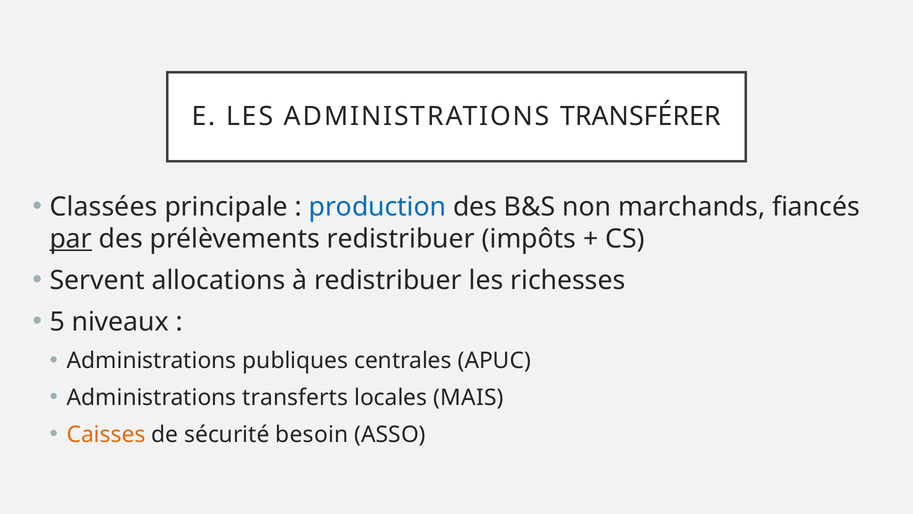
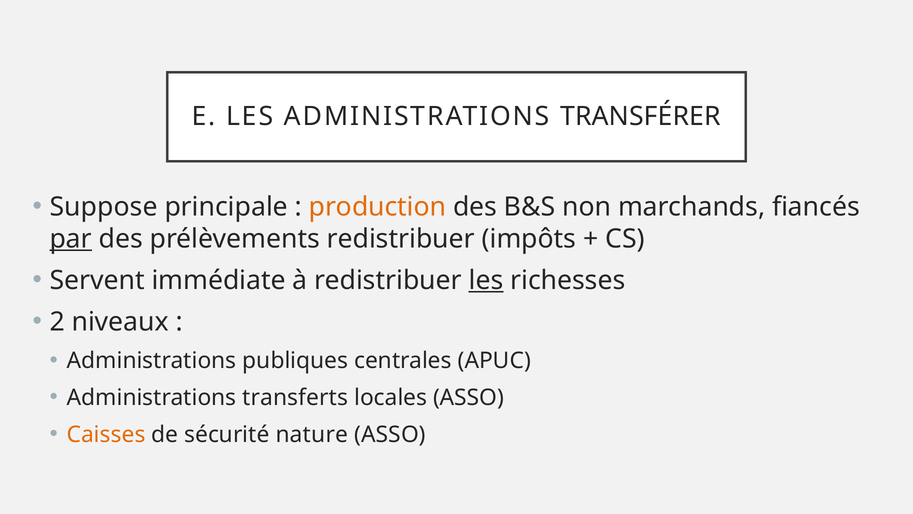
Classées: Classées -> Suppose (104, 207)
production colour: blue -> orange (378, 207)
allocations: allocations -> immédiate (219, 280)
les underline: none -> present (486, 280)
5: 5 -> 2 (57, 322)
locales MAIS: MAIS -> ASSO (469, 397)
besoin: besoin -> nature (312, 434)
